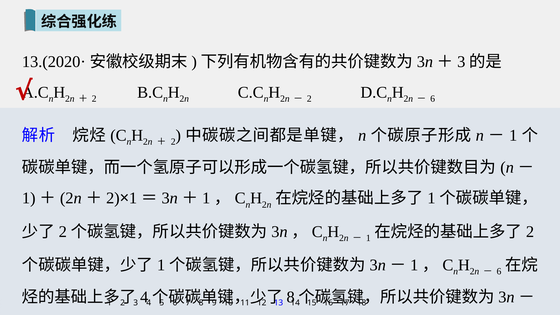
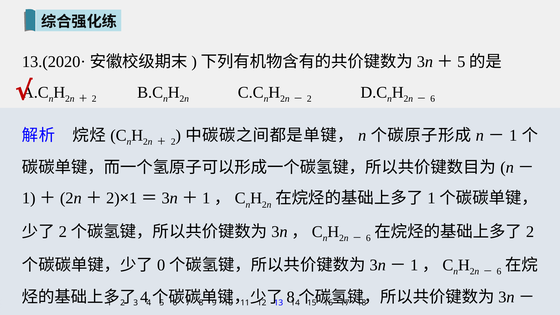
3: 3 -> 5 (461, 62)
1: 1 -> 6 (368, 238)
1: 1 -> 0 (161, 265)
